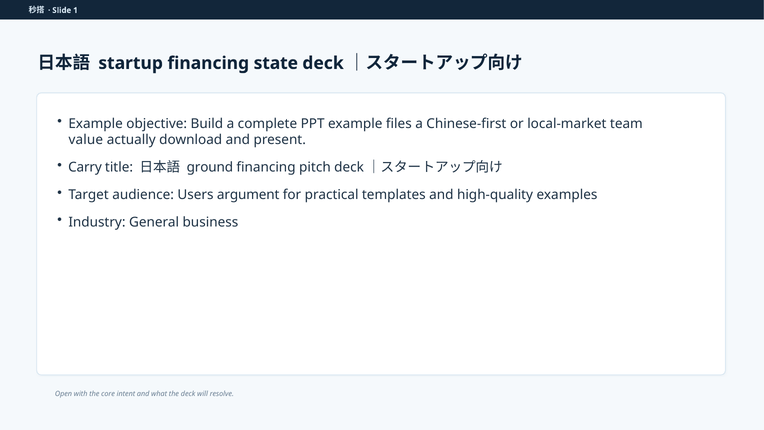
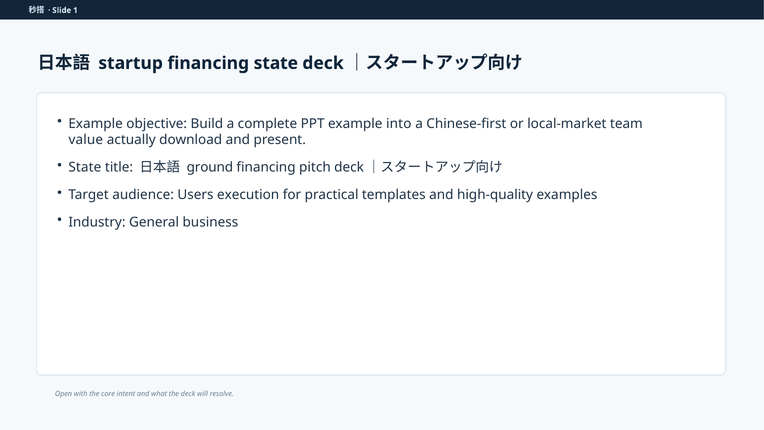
files: files -> into (399, 124)
Carry: Carry -> State (85, 167)
argument: argument -> execution (248, 195)
